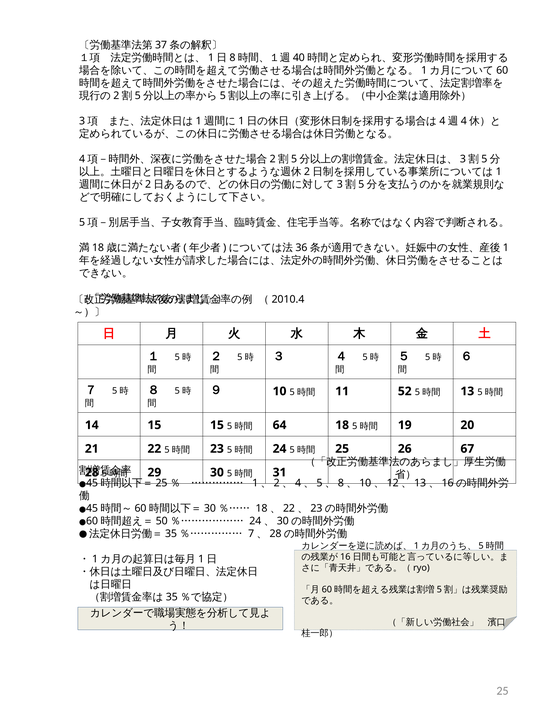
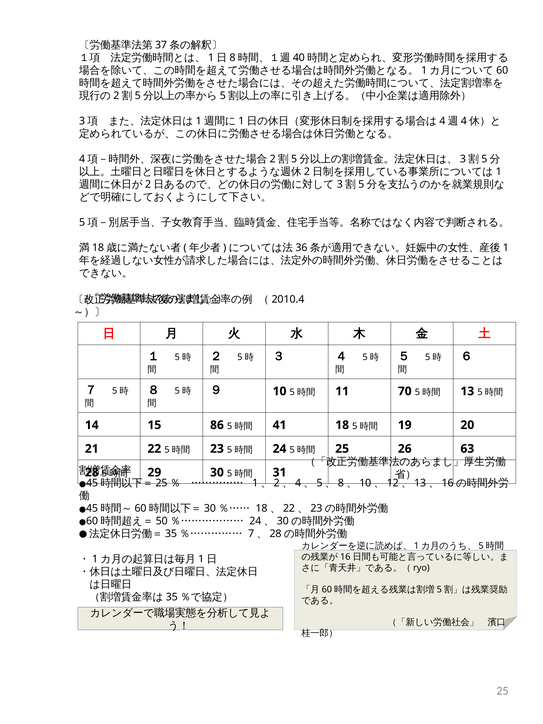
52: 52 -> 70 (405, 391)
15 15: 15 -> 86 (217, 425)
64: 64 -> 41 (280, 425)
67: 67 -> 63 (467, 449)
